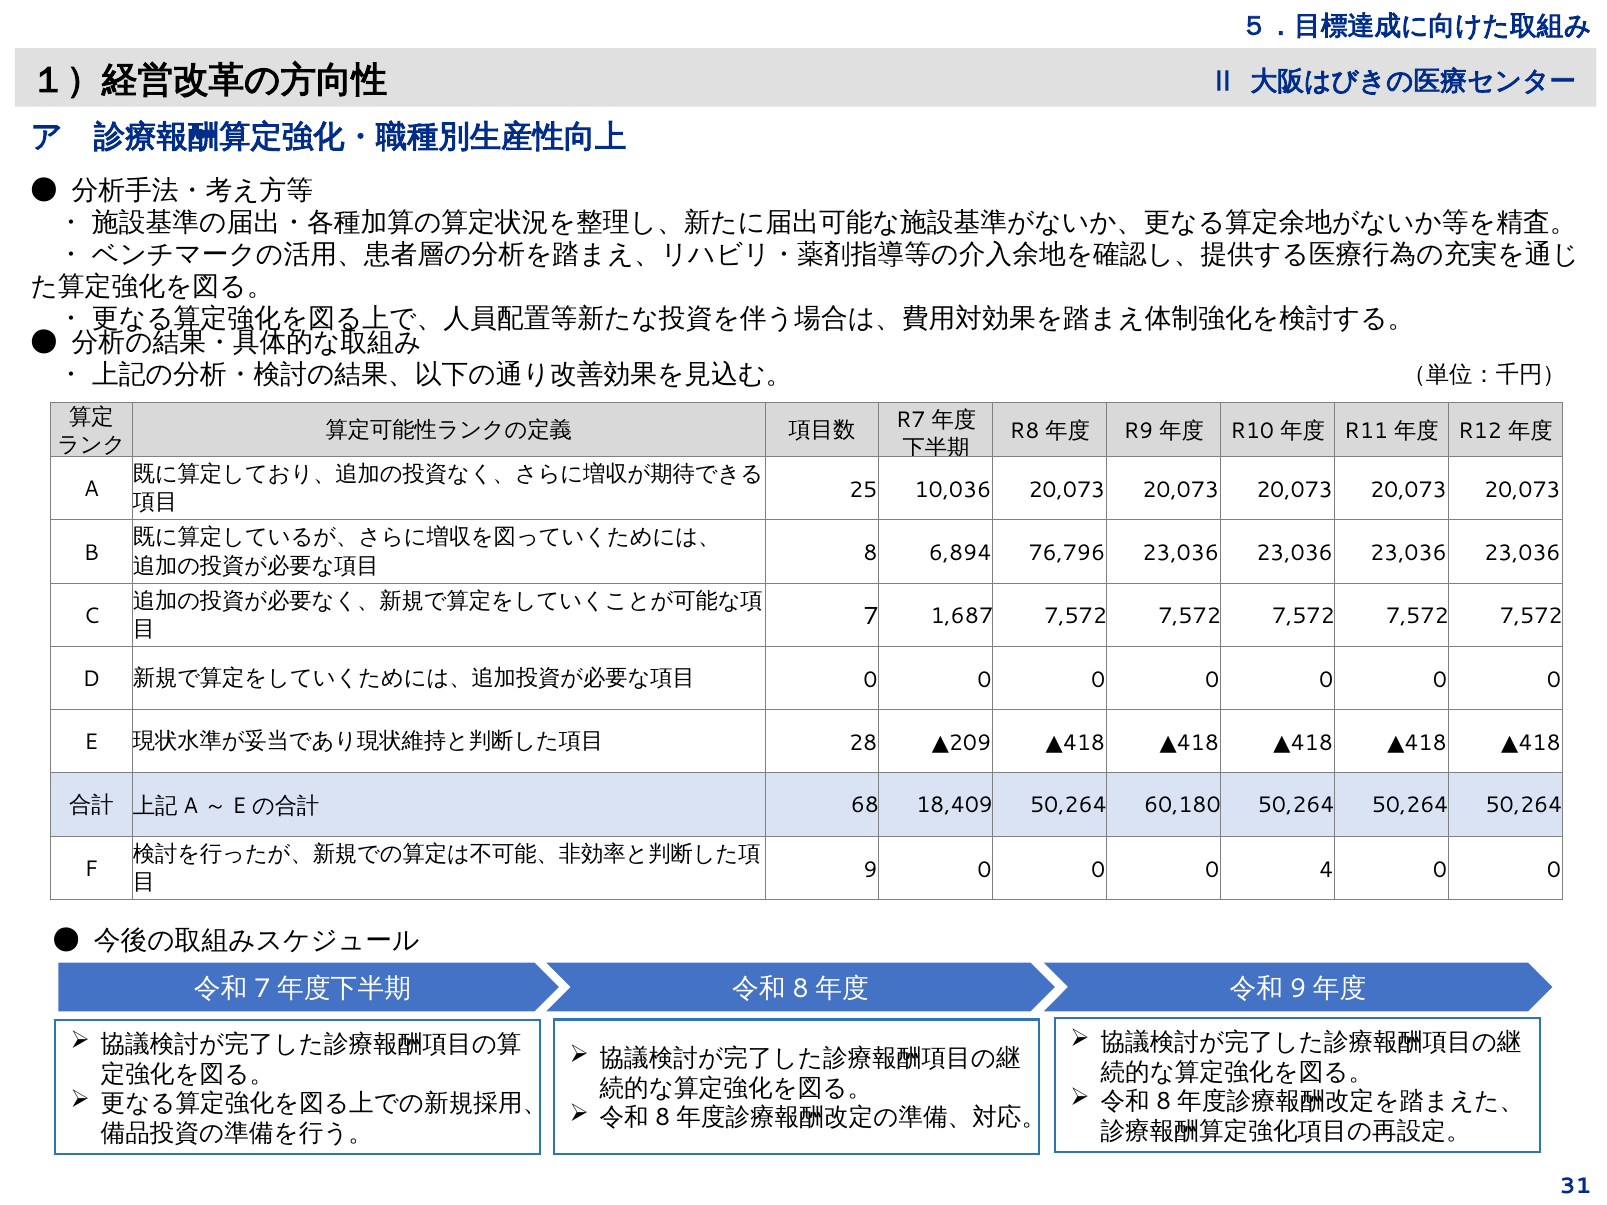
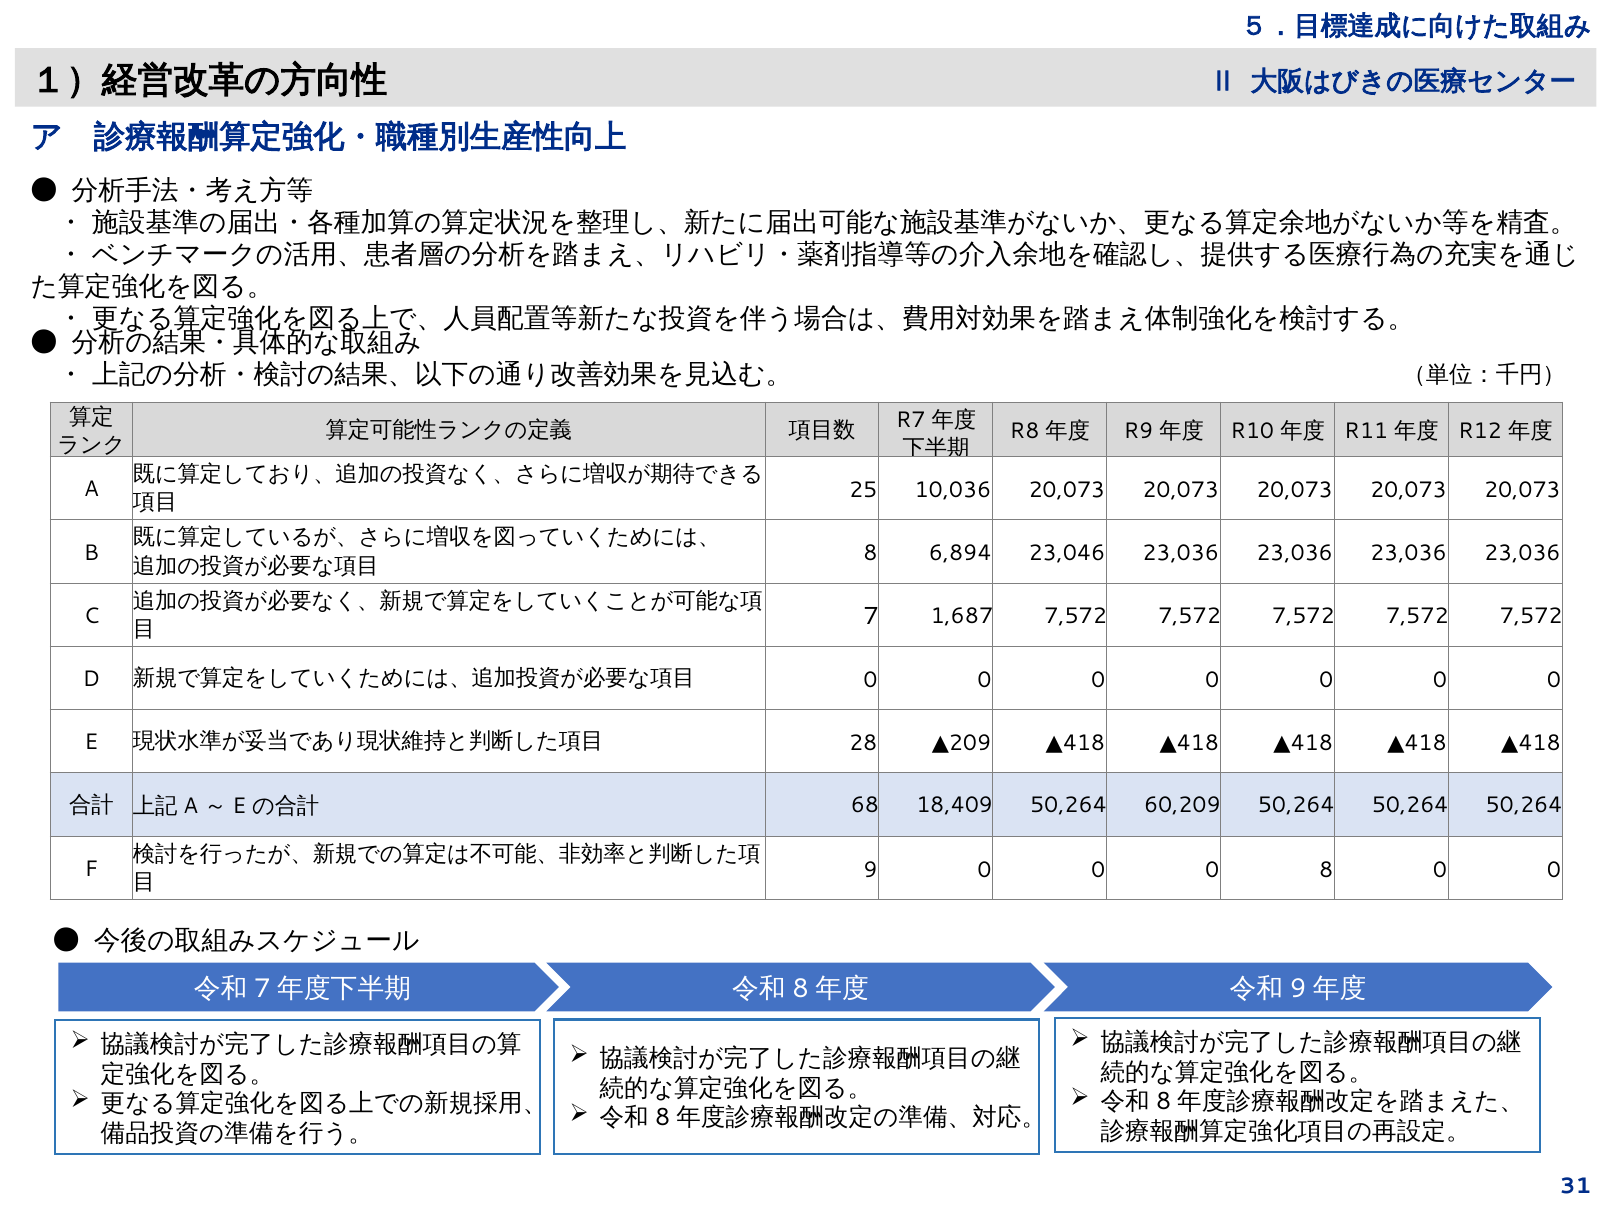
76,796: 76,796 -> 23,046 (1067, 553)
60,180: 60,180 -> 60,209 (1182, 806)
0 4: 4 -> 8 (1326, 870)
